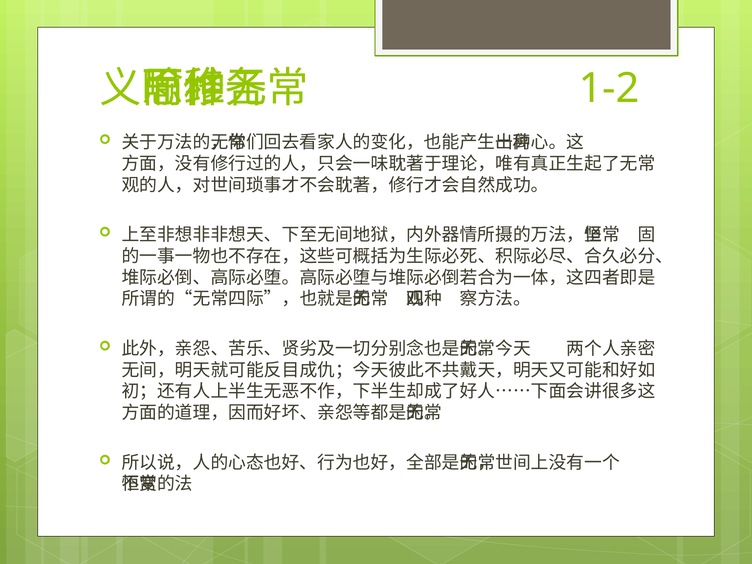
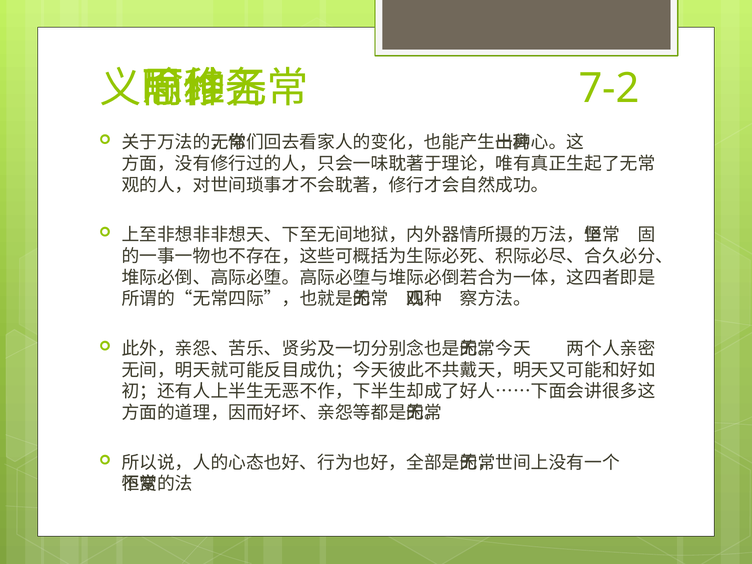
1-2: 1-2 -> 7-2 (609, 89)
